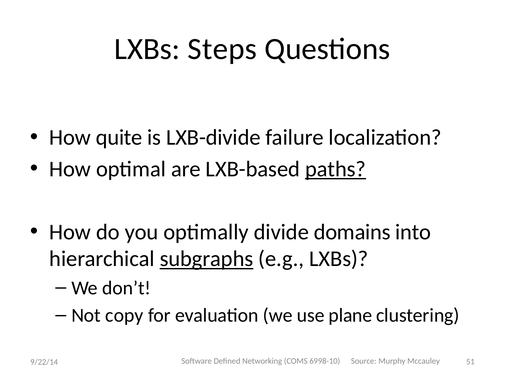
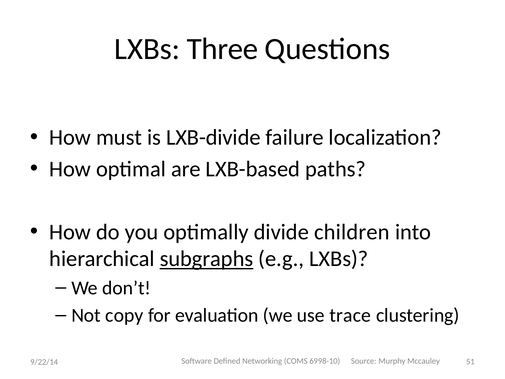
Steps: Steps -> Three (223, 49)
quite: quite -> must (119, 137)
paths underline: present -> none (336, 169)
domains: domains -> children (352, 232)
plane: plane -> trace (350, 315)
